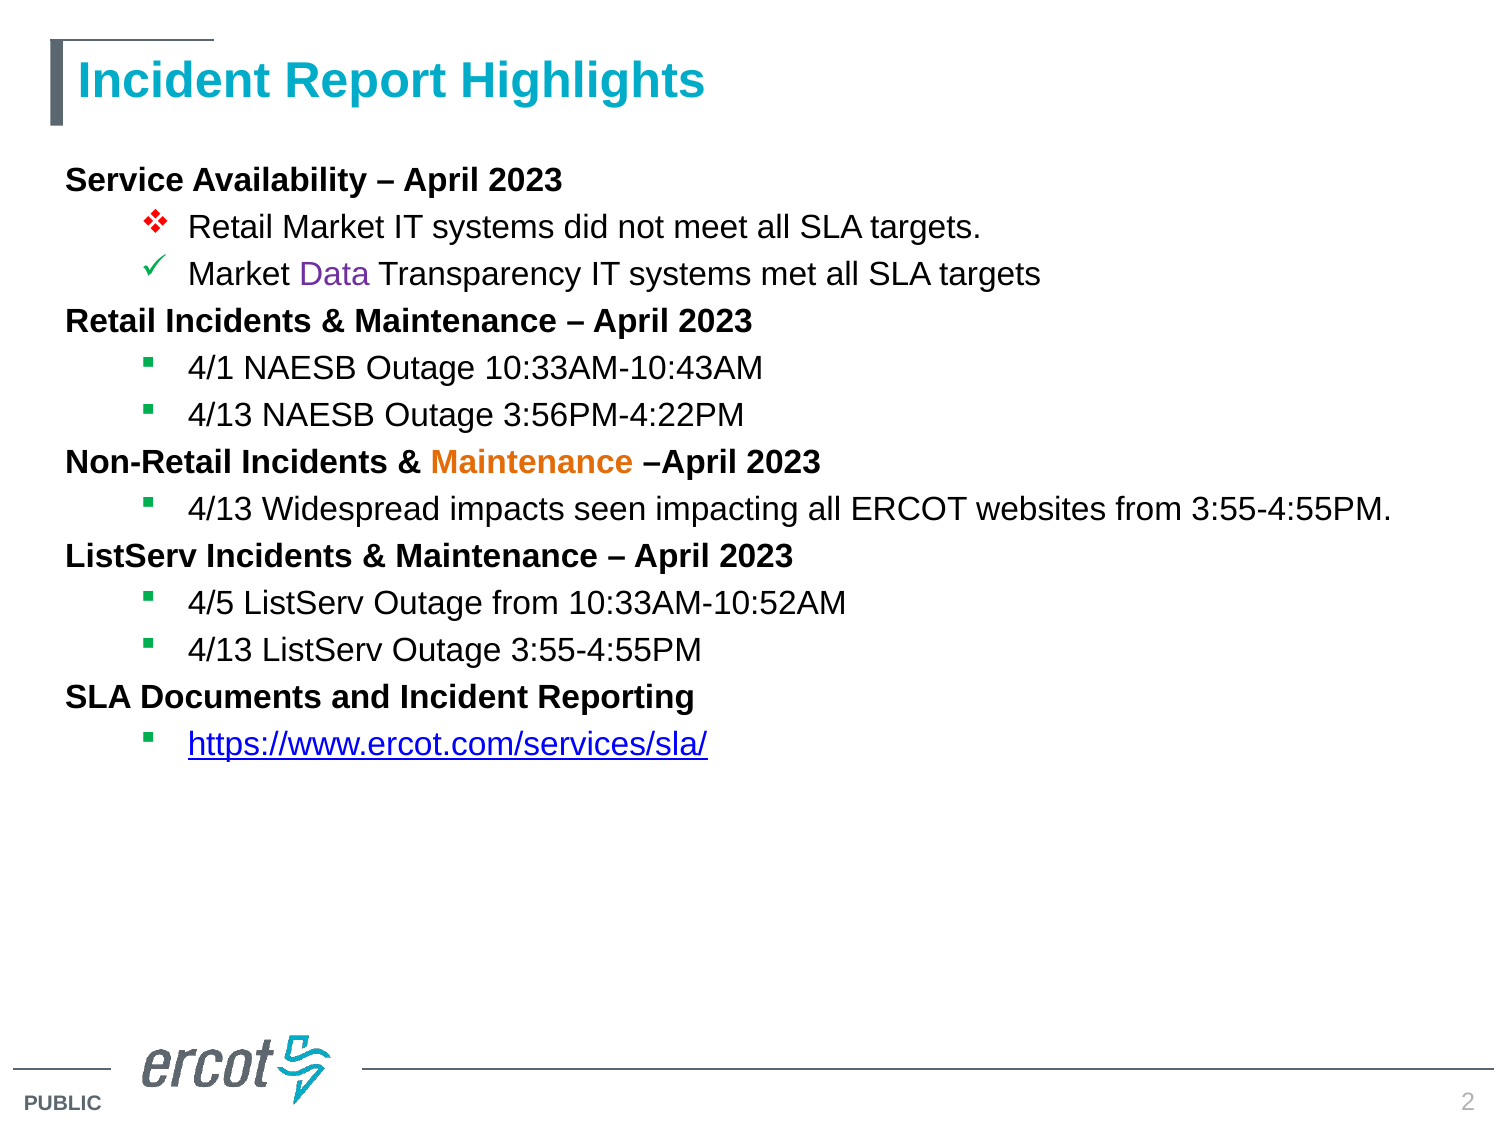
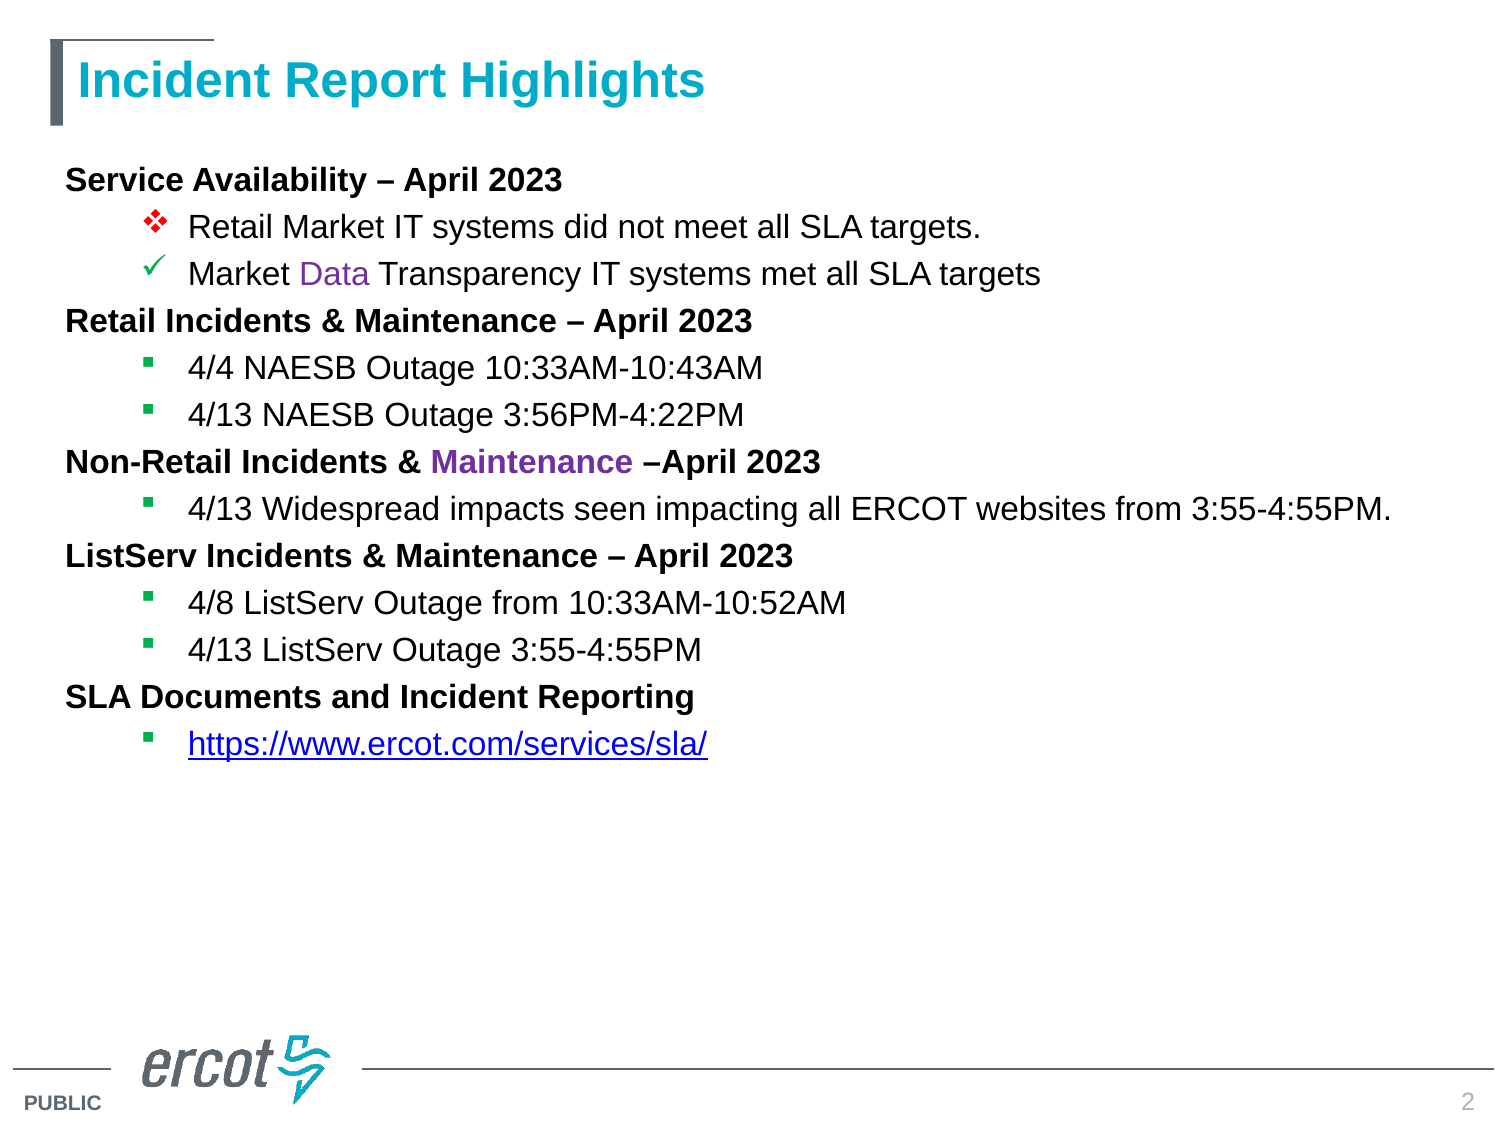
4/1: 4/1 -> 4/4 (211, 369)
Maintenance colour: orange -> purple (532, 462)
4/5: 4/5 -> 4/8 (211, 603)
